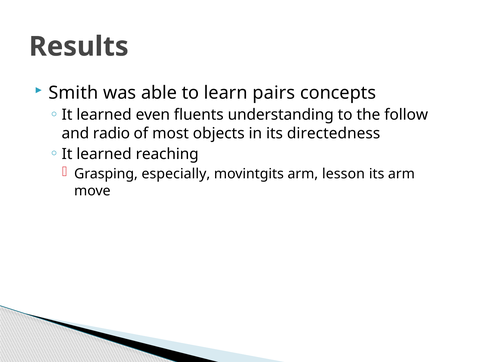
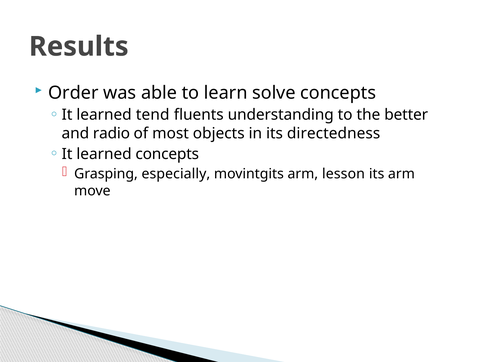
Smith: Smith -> Order (73, 93)
pairs: pairs -> solve (274, 93)
even: even -> tend (153, 115)
follow: follow -> better (406, 115)
learned reaching: reaching -> concepts (167, 154)
